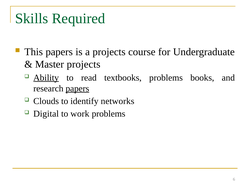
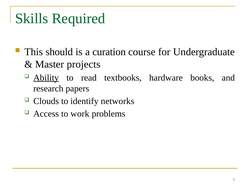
This papers: papers -> should (59, 52)
a projects: projects -> curation (109, 52)
textbooks problems: problems -> hardware (166, 78)
papers underline: present -> none (77, 89)
Digital: Digital -> Access (46, 114)
